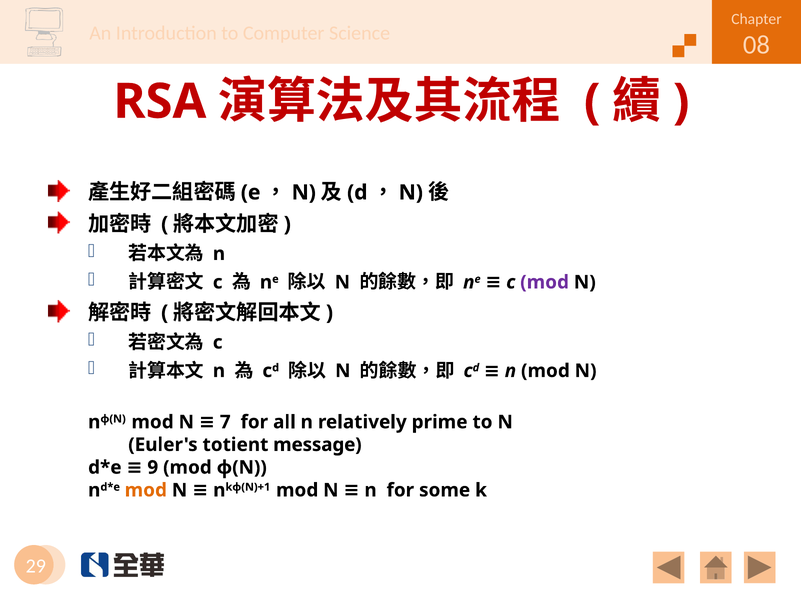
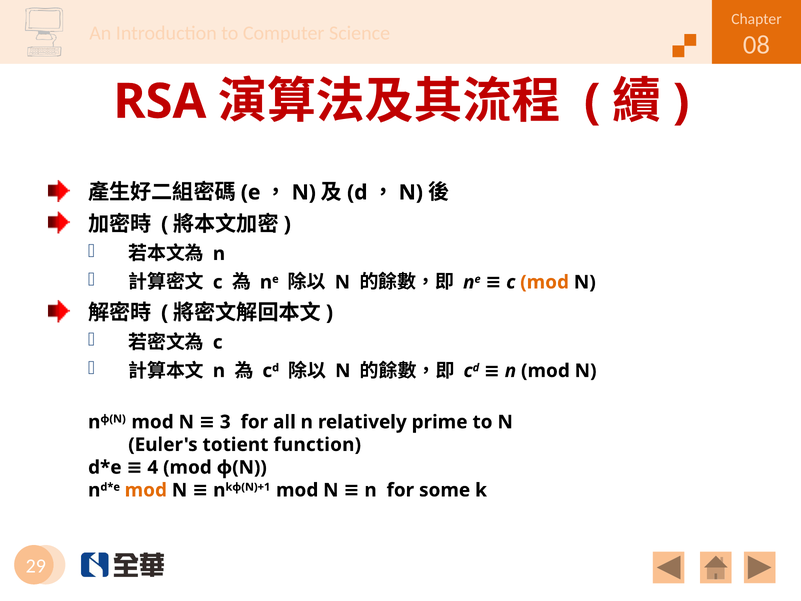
mod colour: purple -> orange (545, 282)
7: 7 -> 3 (225, 422)
message: message -> function (317, 445)
9: 9 -> 4 (153, 467)
